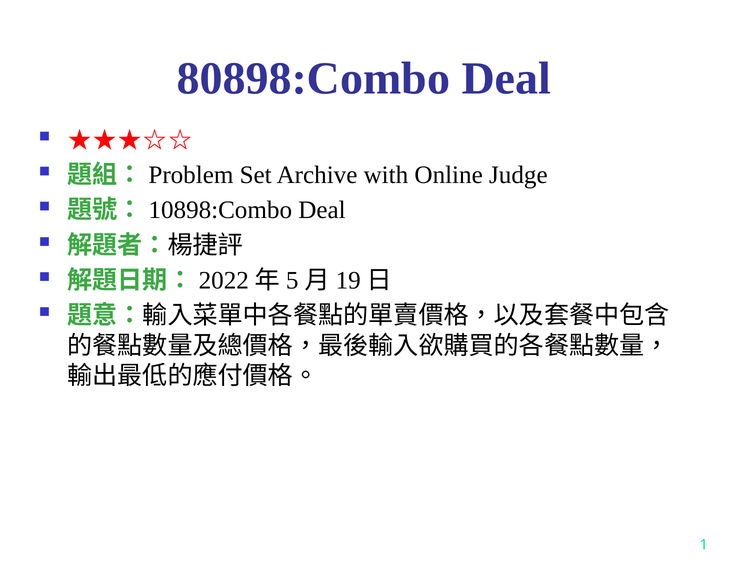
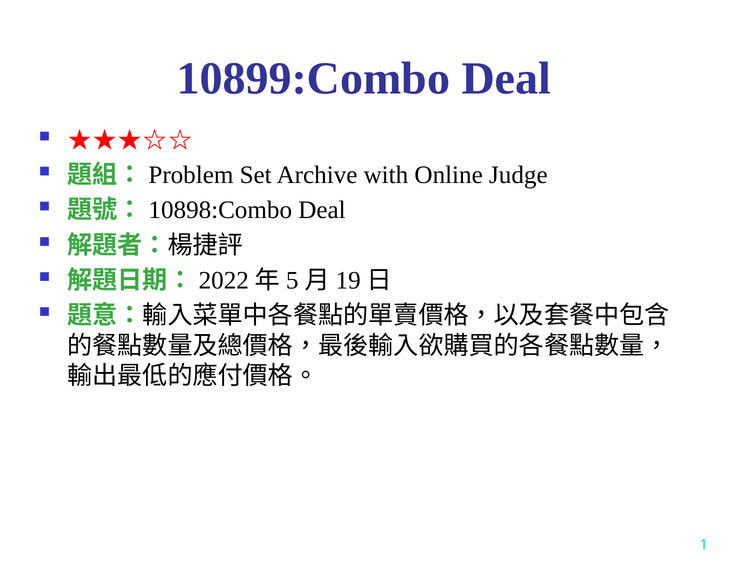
80898:Combo: 80898:Combo -> 10899:Combo (313, 78)
